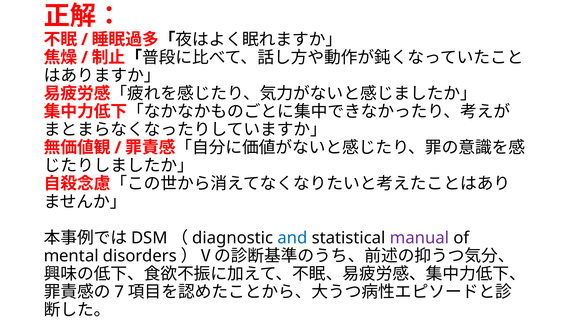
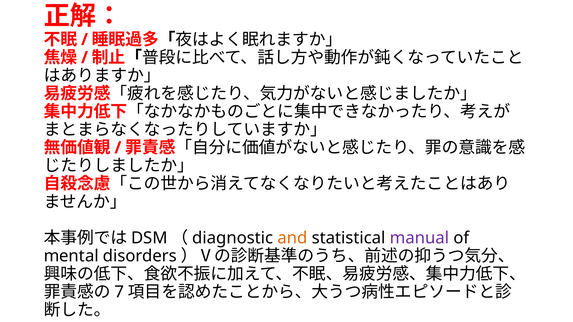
and colour: blue -> orange (292, 238)
